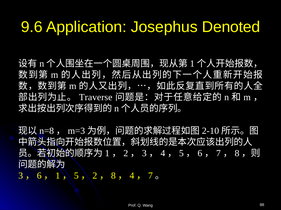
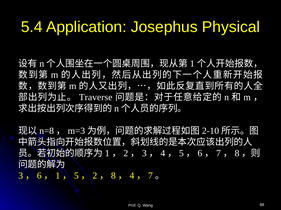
9.6: 9.6 -> 5.4 (32, 27)
Denoted: Denoted -> Physical (231, 27)
